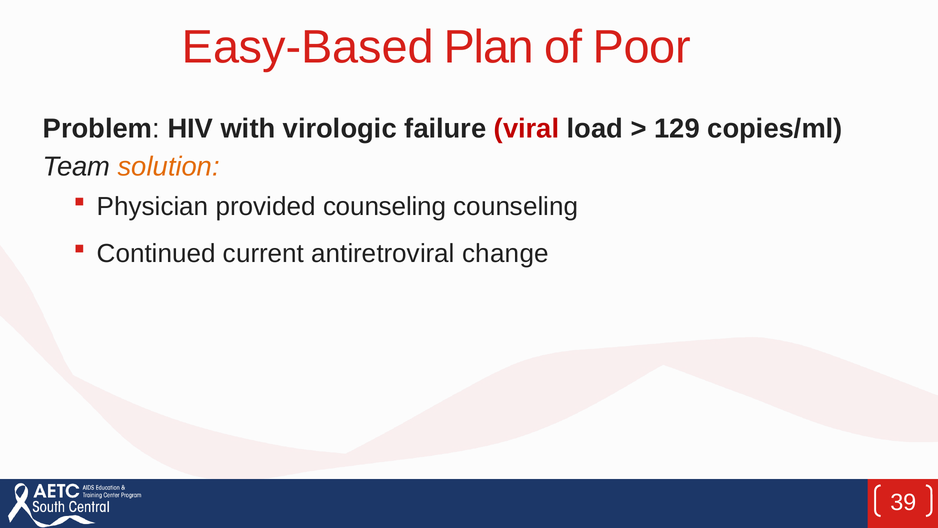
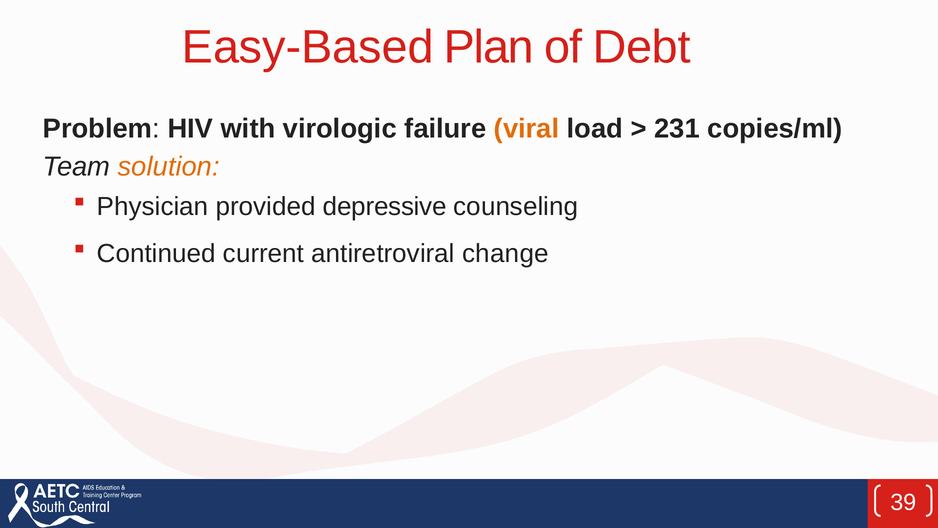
Poor: Poor -> Debt (642, 47)
viral colour: red -> orange (527, 128)
129: 129 -> 231 (677, 128)
provided counseling: counseling -> depressive (385, 207)
